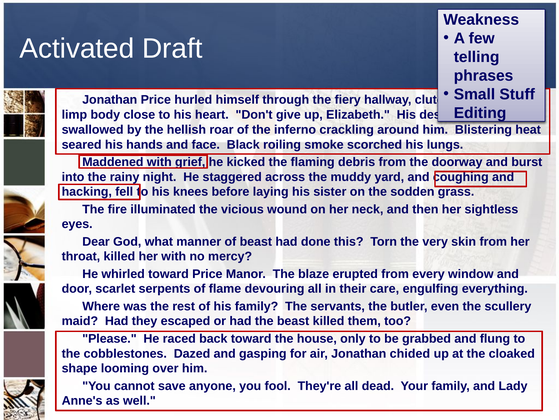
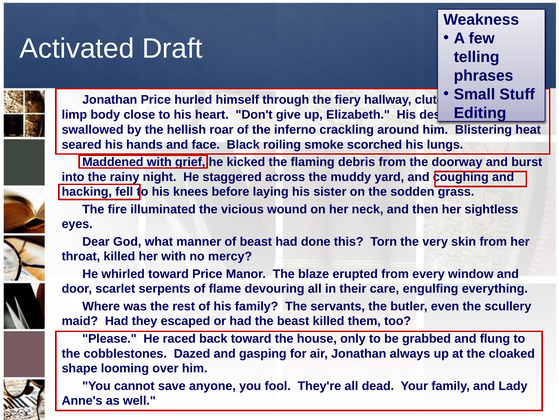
chided: chided -> always (410, 353)
